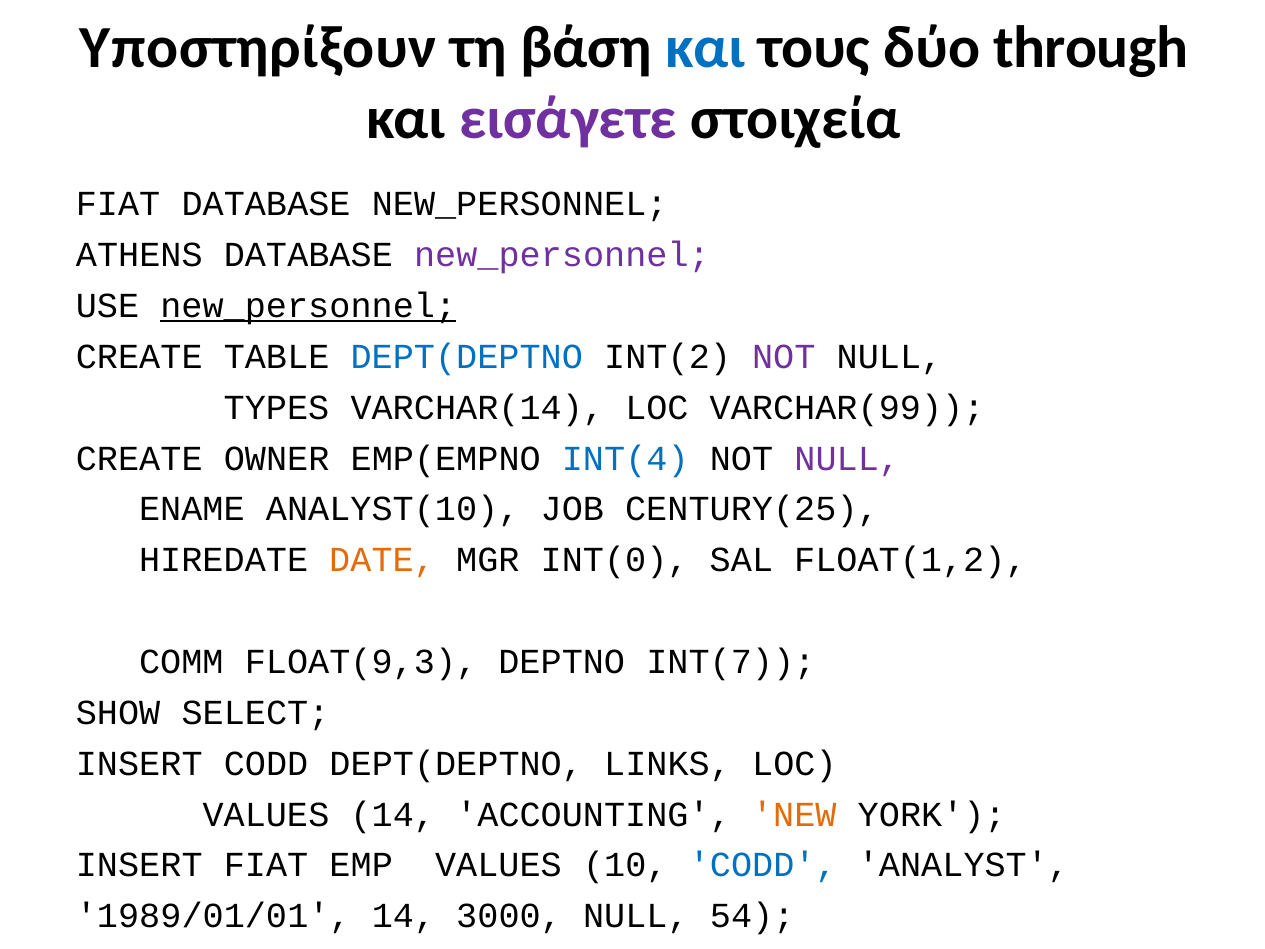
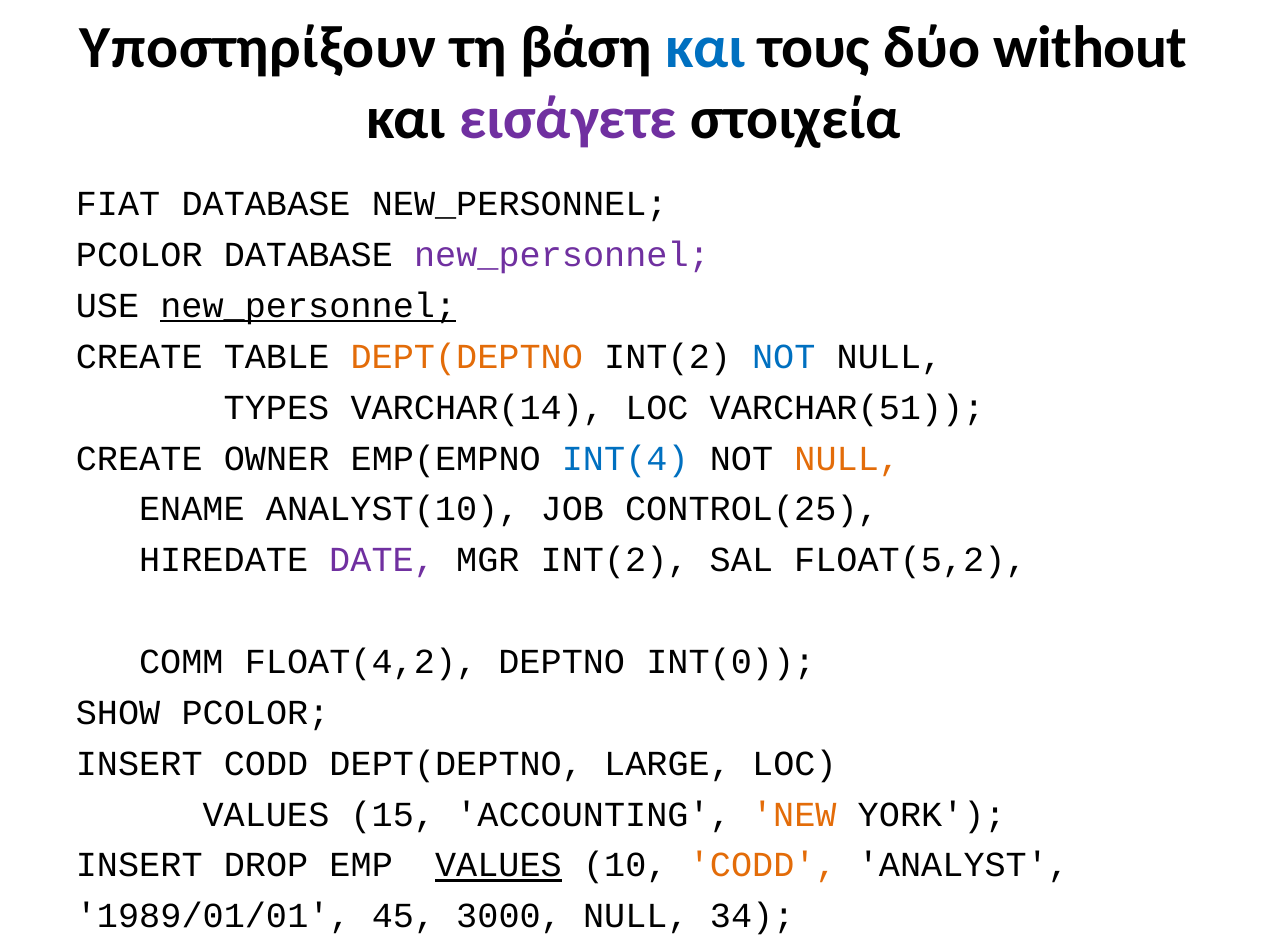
through: through -> without (1091, 47)
ATHENS: ATHENS -> PCOLOR (139, 255)
DEPT(DEPTNO colour: blue -> orange (467, 357)
NOT colour: purple -> blue (784, 357)
VARCHAR(99: VARCHAR(99 -> VARCHAR(51 (847, 407)
NULL colour: purple -> orange (847, 458)
CENTURY(25: CENTURY(25 -> CONTROL(25 (752, 509)
DATE colour: orange -> purple (382, 560)
MGR INT(0: INT(0 -> INT(2 (615, 560)
FLOAT(1,2: FLOAT(1,2 -> FLOAT(5,2 (910, 560)
FLOAT(9,3: FLOAT(9,3 -> FLOAT(4,2 (361, 662)
INT(7: INT(7 -> INT(0 (731, 662)
SHOW SELECT: SELECT -> PCOLOR (256, 713)
LINKS: LINKS -> LARGE (668, 763)
VALUES 14: 14 -> 15 (393, 814)
INSERT FIAT: FIAT -> DROP (266, 865)
VALUES underline: none -> present (498, 865)
CODD colour: blue -> orange (763, 865)
1989/01/01 14: 14 -> 45 (403, 916)
54: 54 -> 34 (752, 916)
